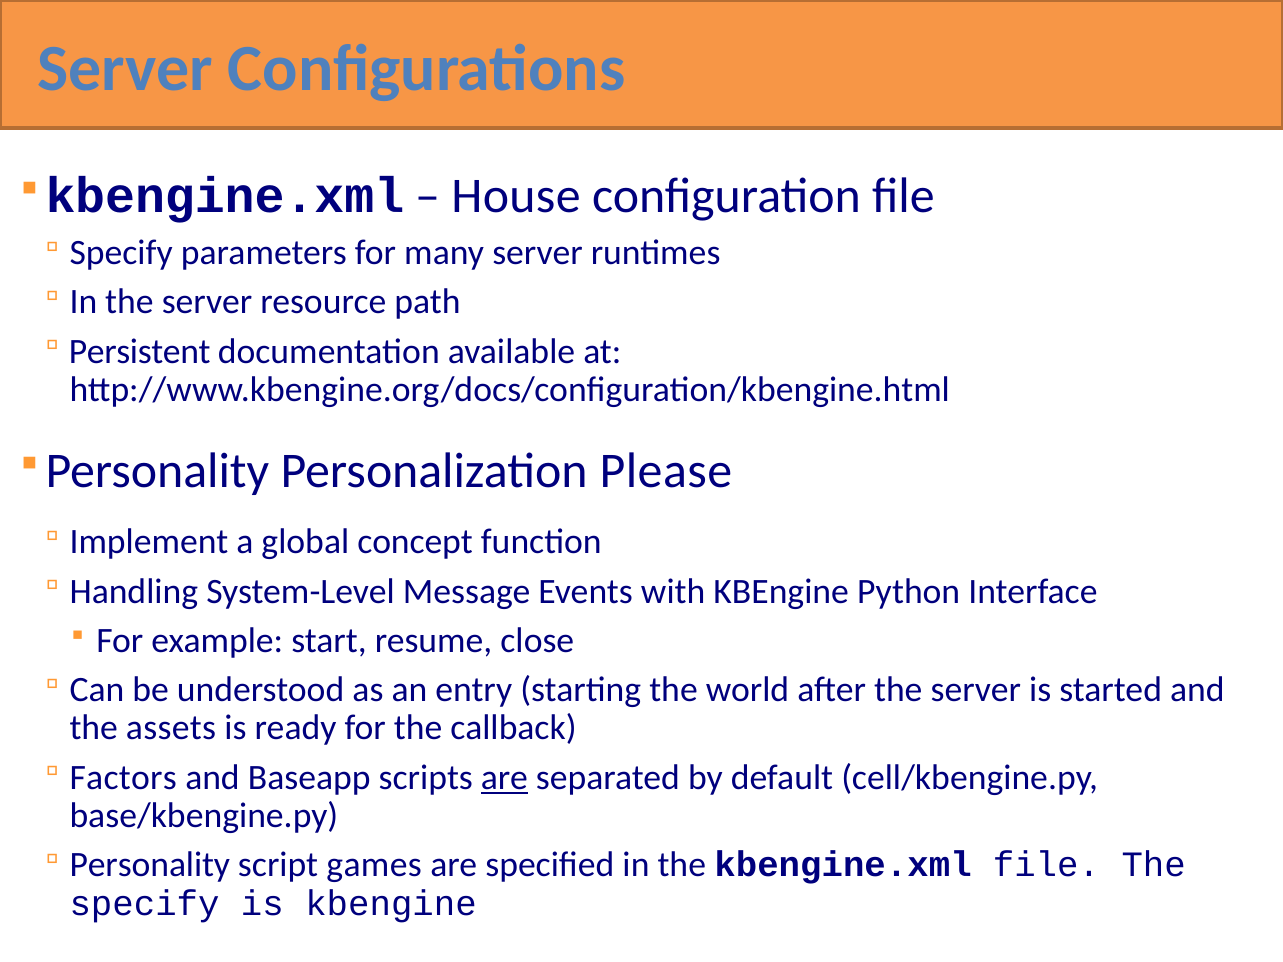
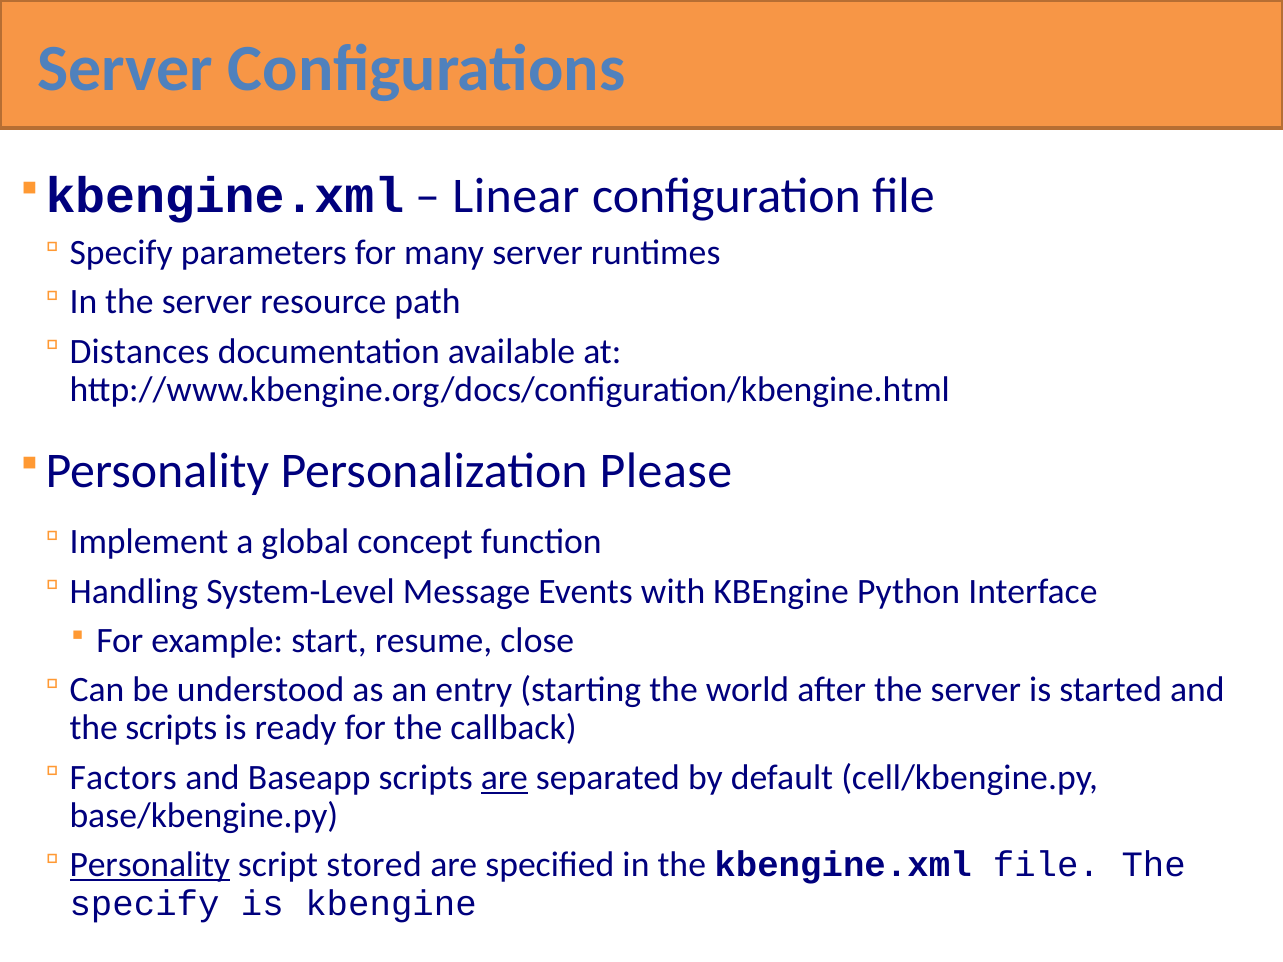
House: House -> Linear (516, 196)
Persistent: Persistent -> Distances (139, 351)
the assets: assets -> scripts (171, 728)
Personality underline: none -> present (150, 865)
games: games -> stored (374, 865)
